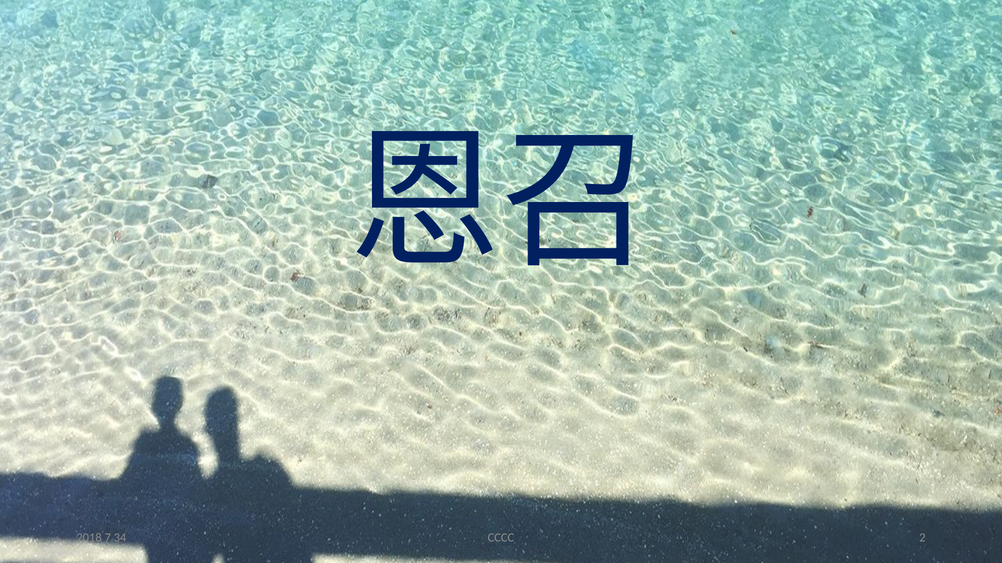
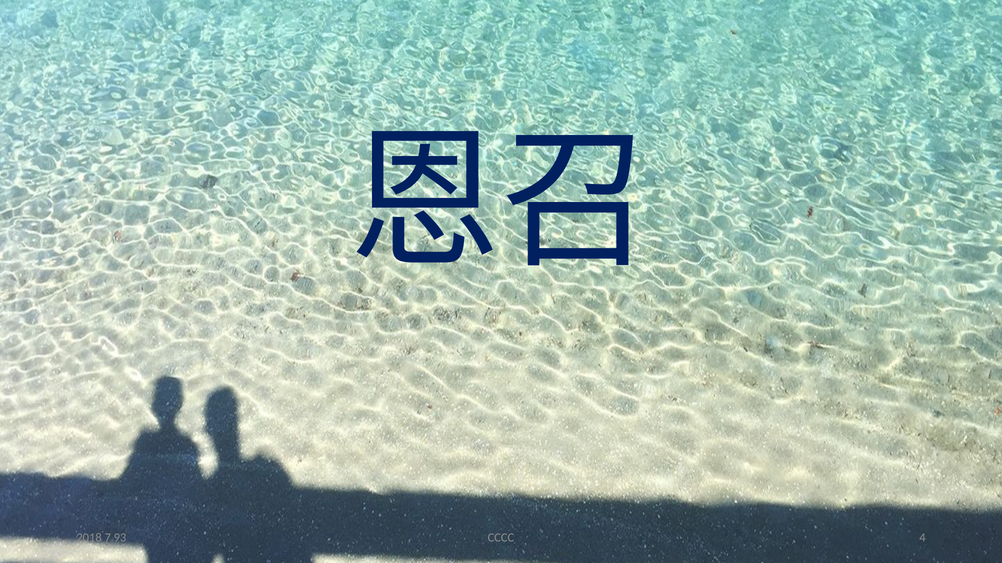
34: 34 -> 93 (120, 538)
2: 2 -> 4 (922, 538)
